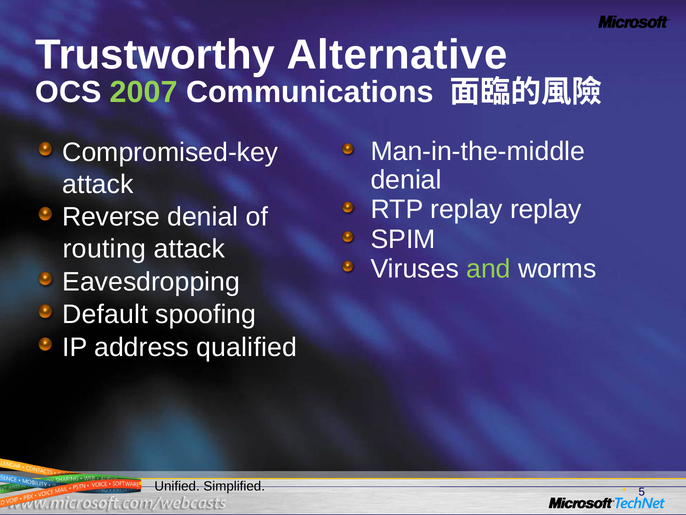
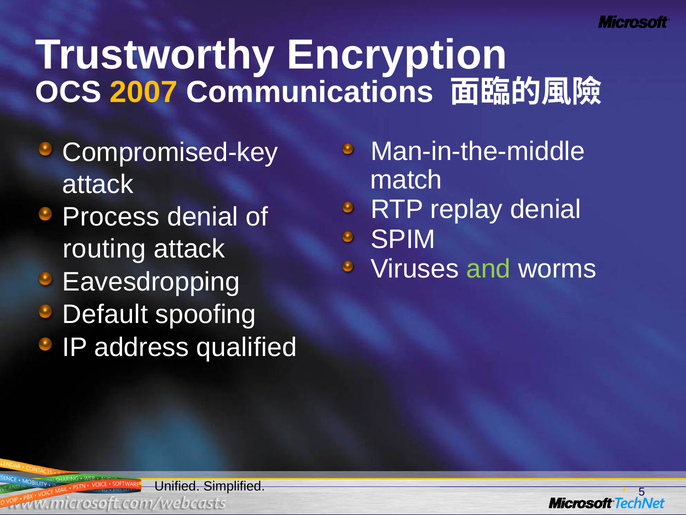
Alternative: Alternative -> Encryption (397, 55)
2007 colour: light green -> yellow (144, 92)
denial: denial -> match (406, 180)
replay replay: replay -> denial (546, 209)
Reverse: Reverse -> Process (111, 217)
